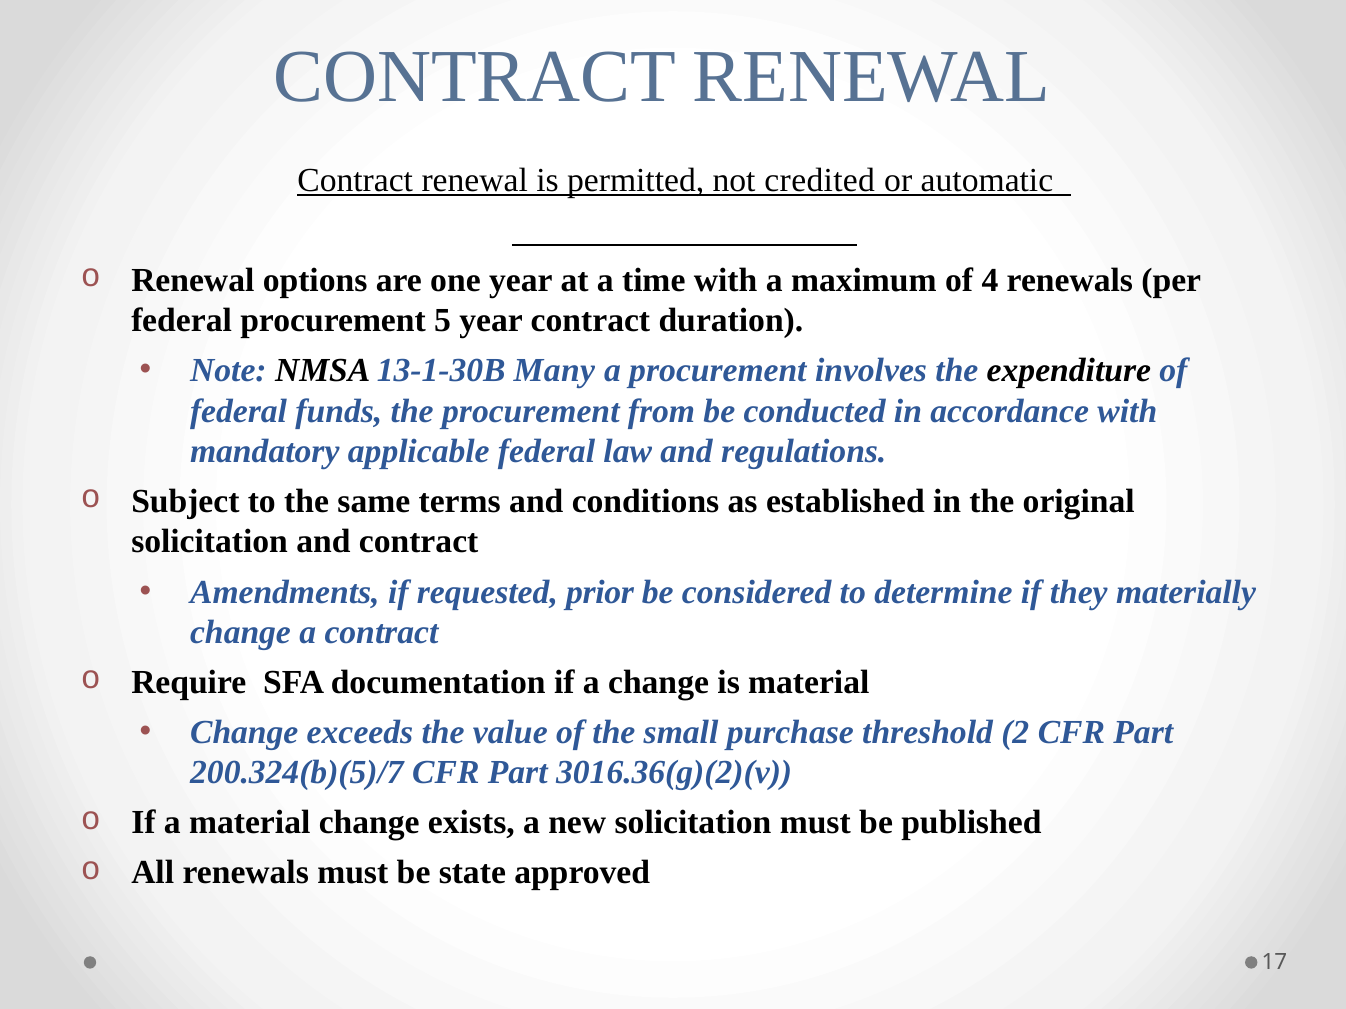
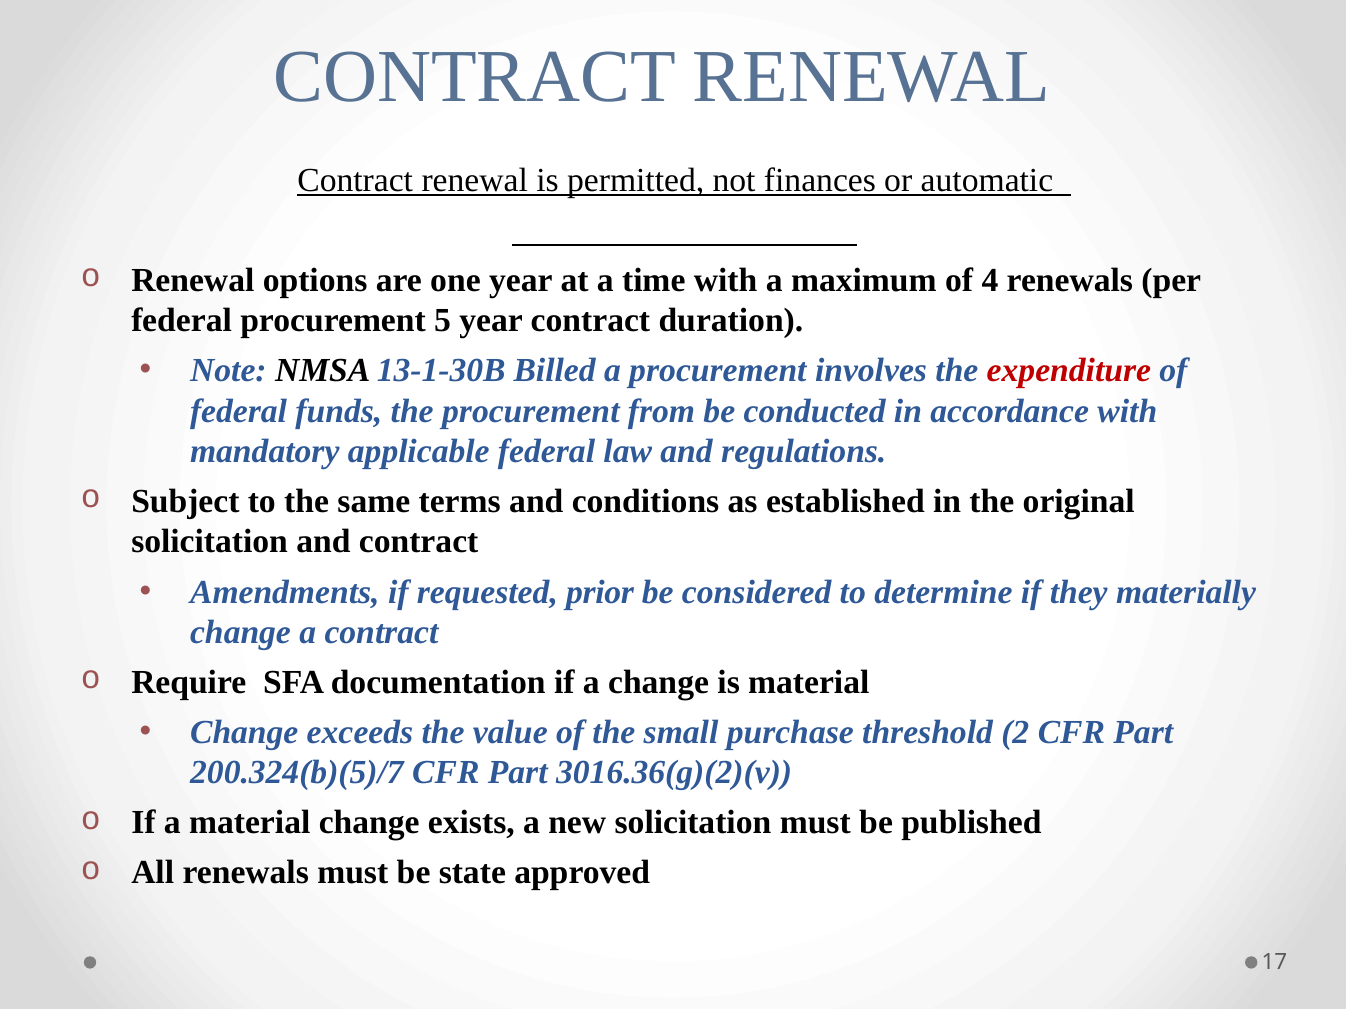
credited: credited -> finances (820, 180)
Many: Many -> Billed (555, 371)
expenditure colour: black -> red (1069, 371)
